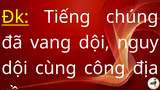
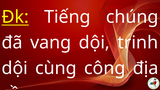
nguy: nguy -> trinh (138, 43)
